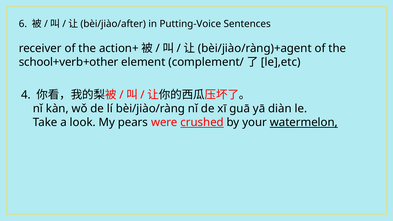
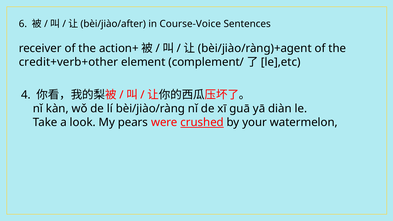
Putting-Voice: Putting-Voice -> Course-Voice (190, 24)
school+verb+other: school+verb+other -> credit+verb+other (68, 62)
watermelon underline: present -> none (304, 122)
